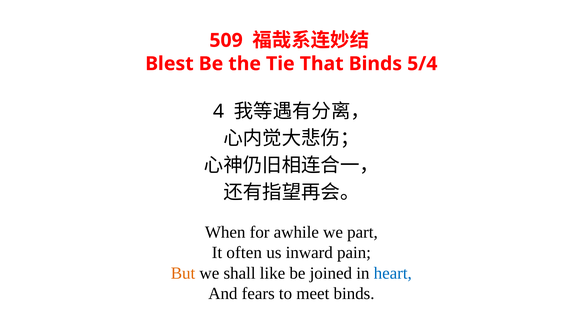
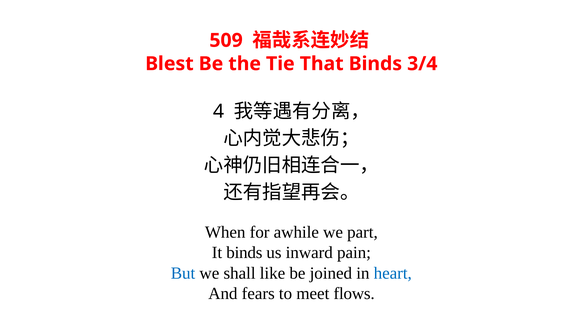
5/4: 5/4 -> 3/4 (422, 64)
It often: often -> binds (244, 253)
But colour: orange -> blue (183, 273)
meet binds: binds -> flows (354, 293)
